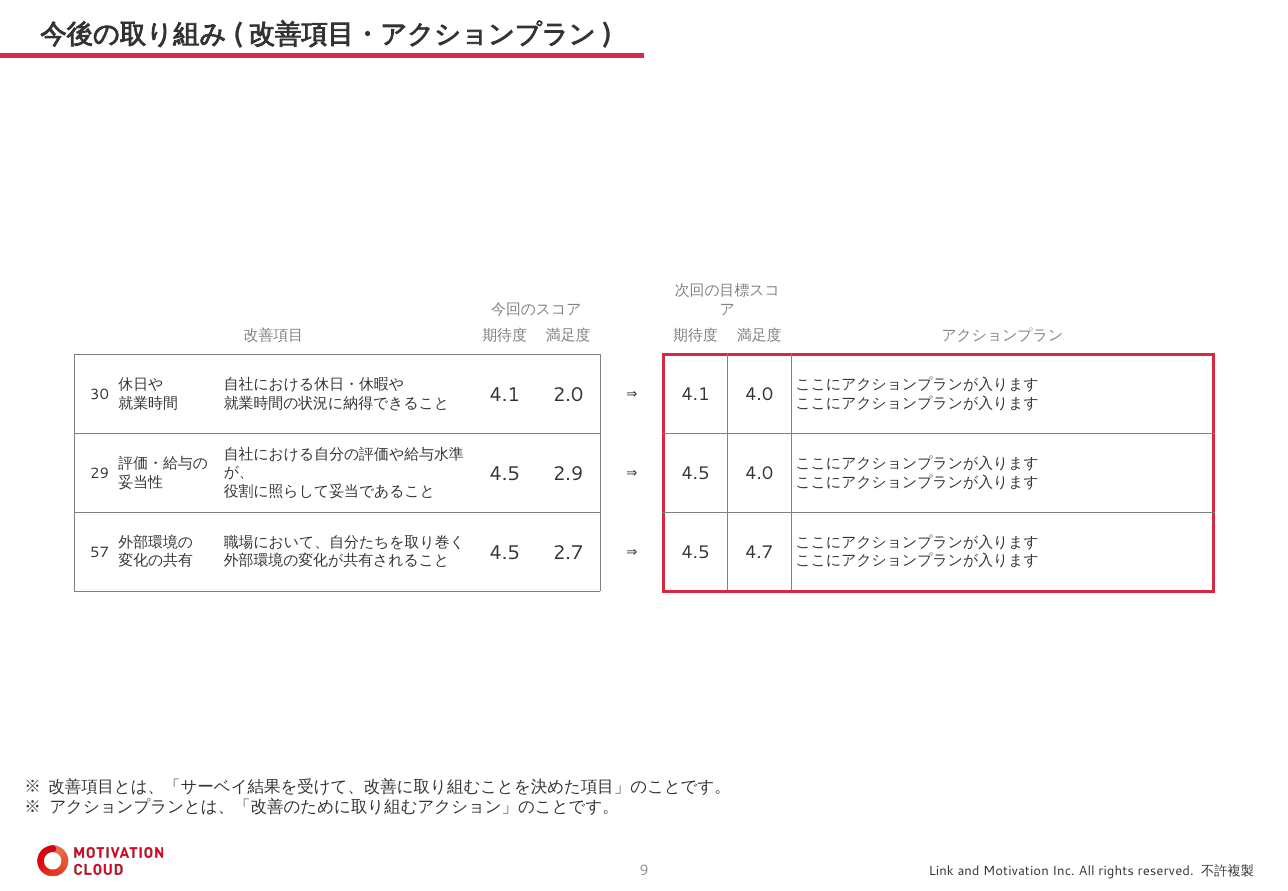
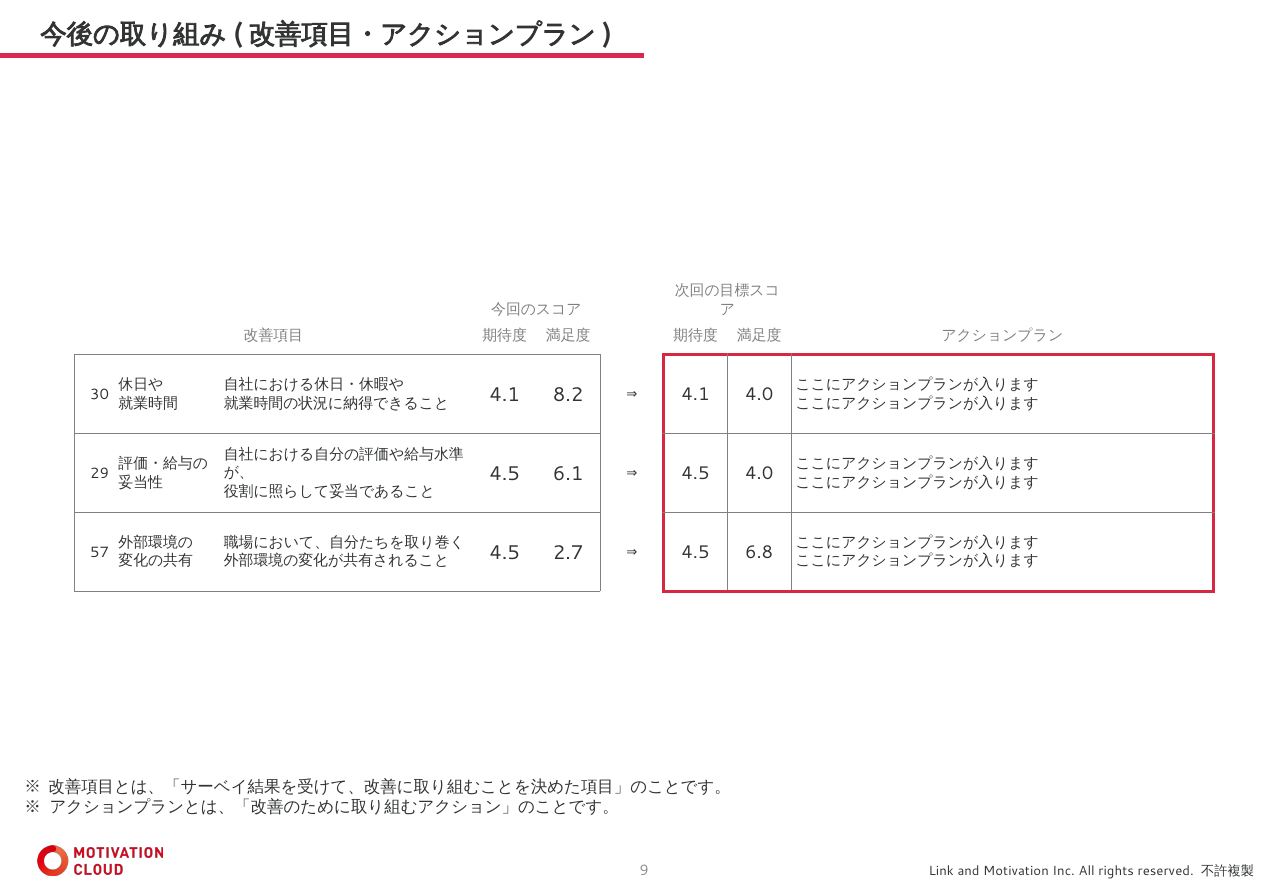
2.0: 2.0 -> 8.2 (568, 395)
2.9: 2.9 -> 6.1 (568, 474)
4.7: 4.7 -> 6.8 (759, 553)
